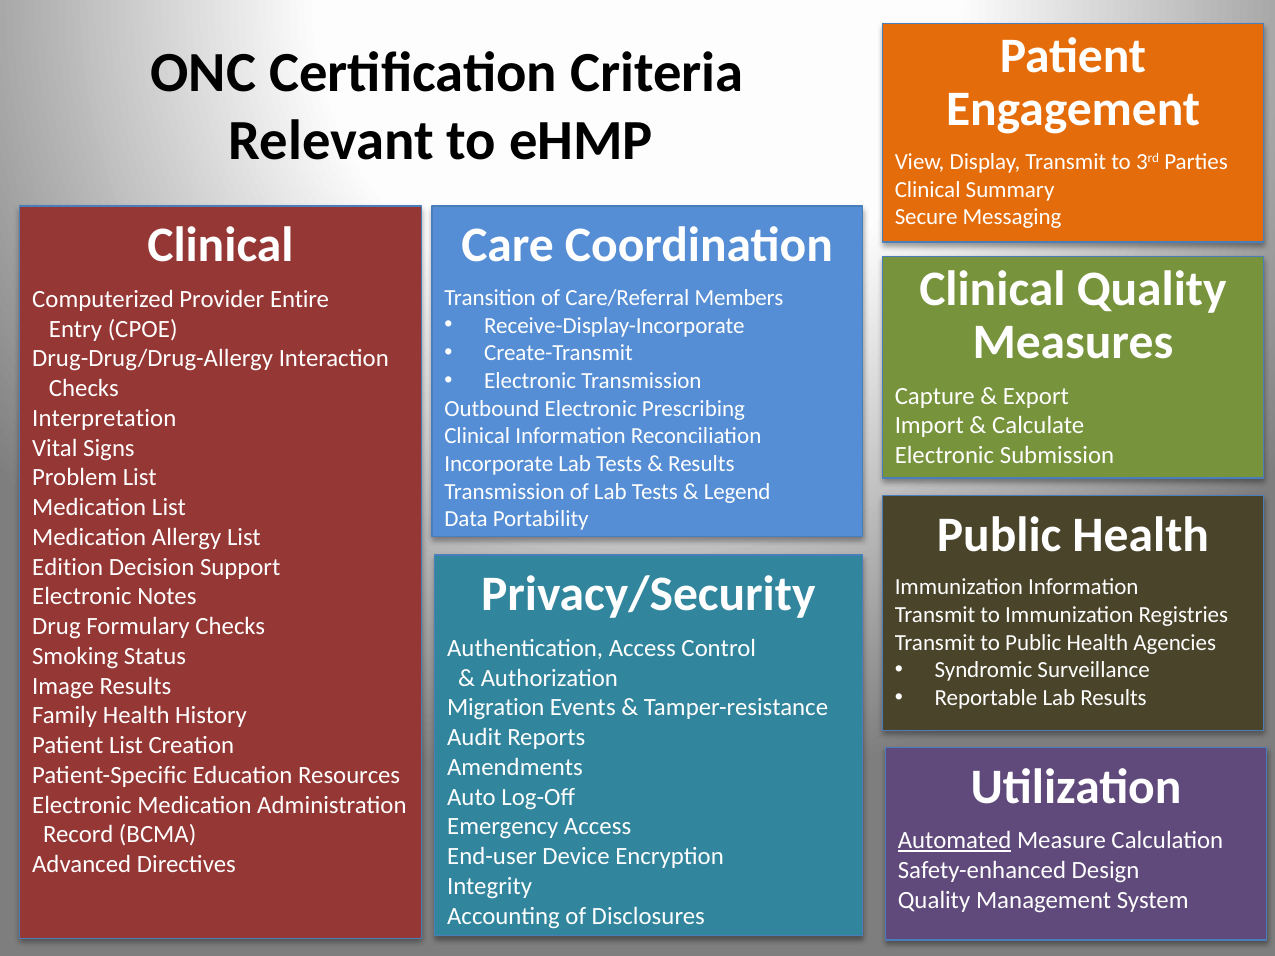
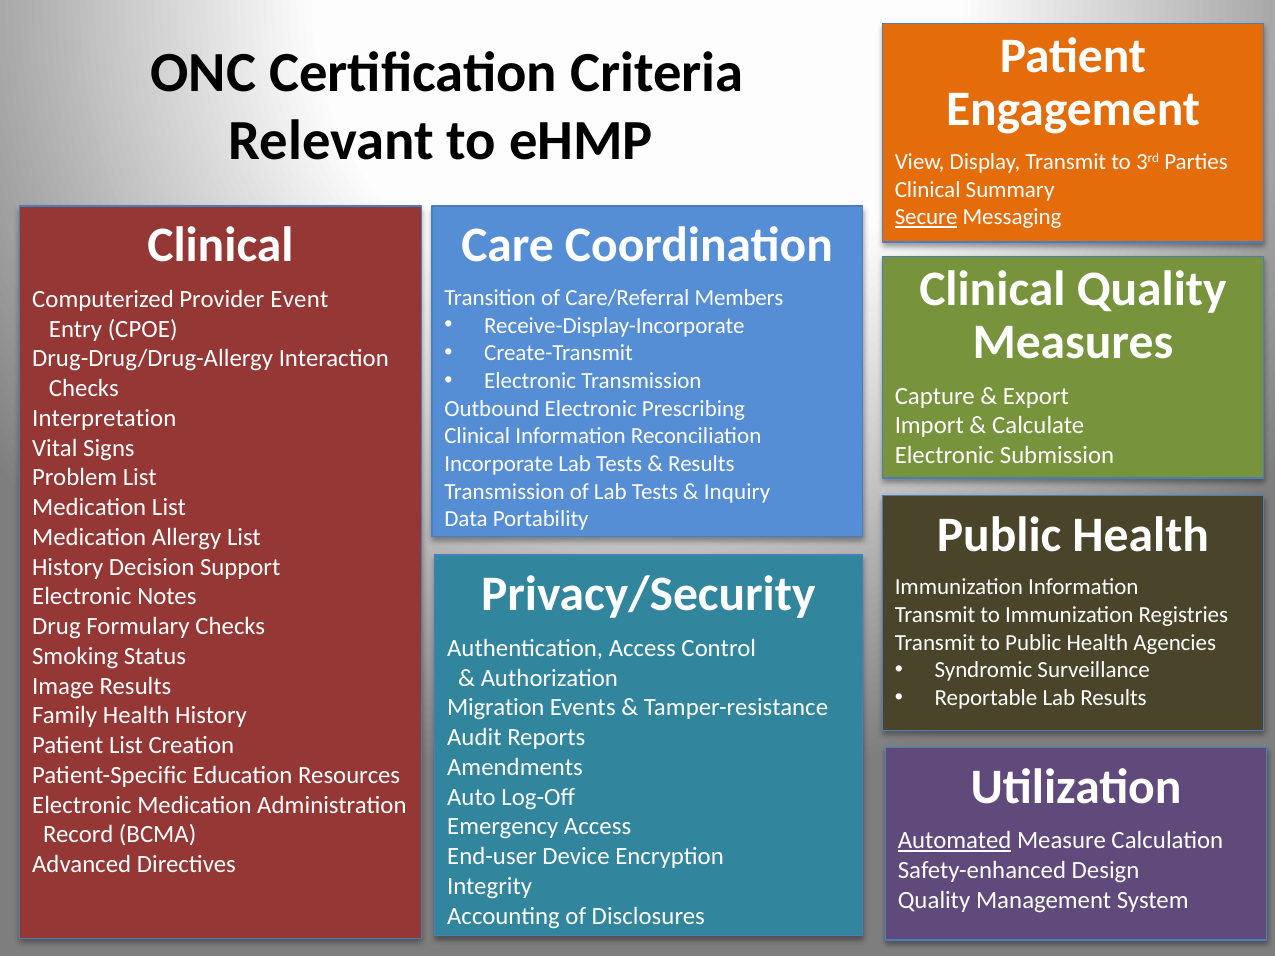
Secure underline: none -> present (926, 217)
Entire: Entire -> Event (299, 299)
Legend: Legend -> Inquiry (737, 492)
Edition: Edition -> History (68, 567)
